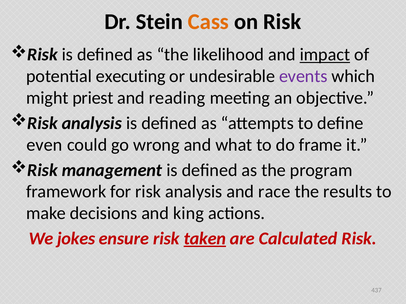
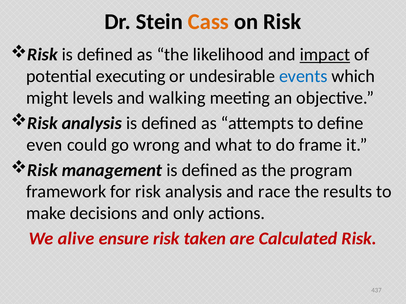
events colour: purple -> blue (303, 76)
priest: priest -> levels (93, 98)
reading: reading -> walking (177, 98)
king: king -> only (189, 214)
jokes: jokes -> alive (76, 239)
taken underline: present -> none (205, 239)
